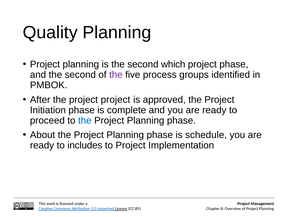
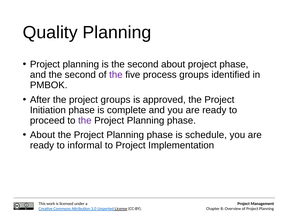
second which: which -> about (173, 64)
project project: project -> groups (116, 100)
the colour: blue -> purple (85, 120)
includes: includes -> informal (85, 145)
